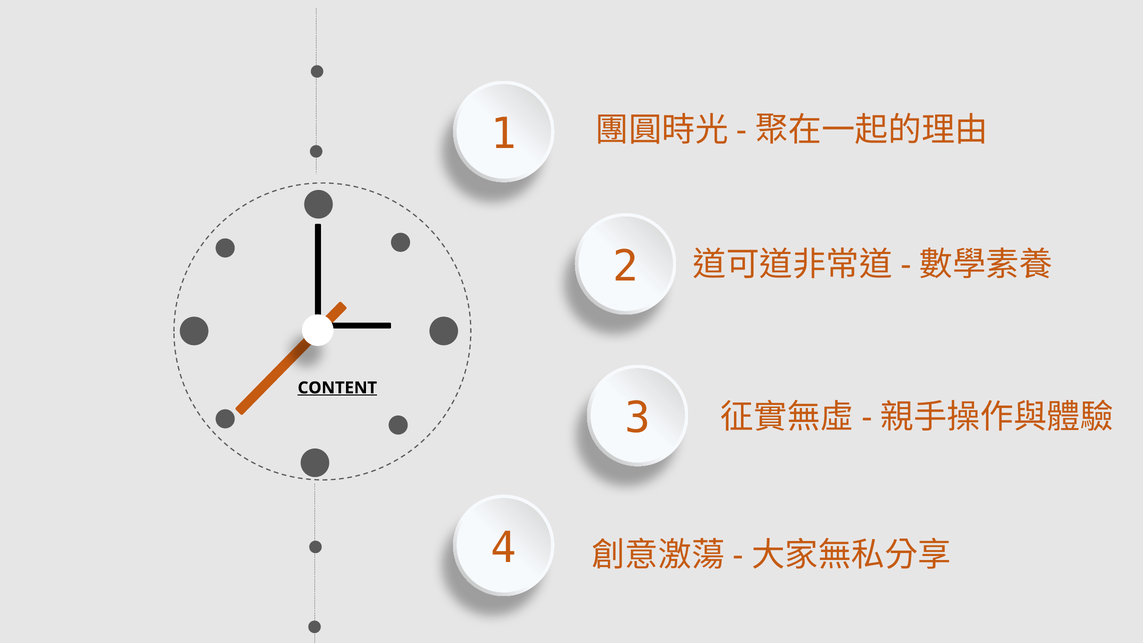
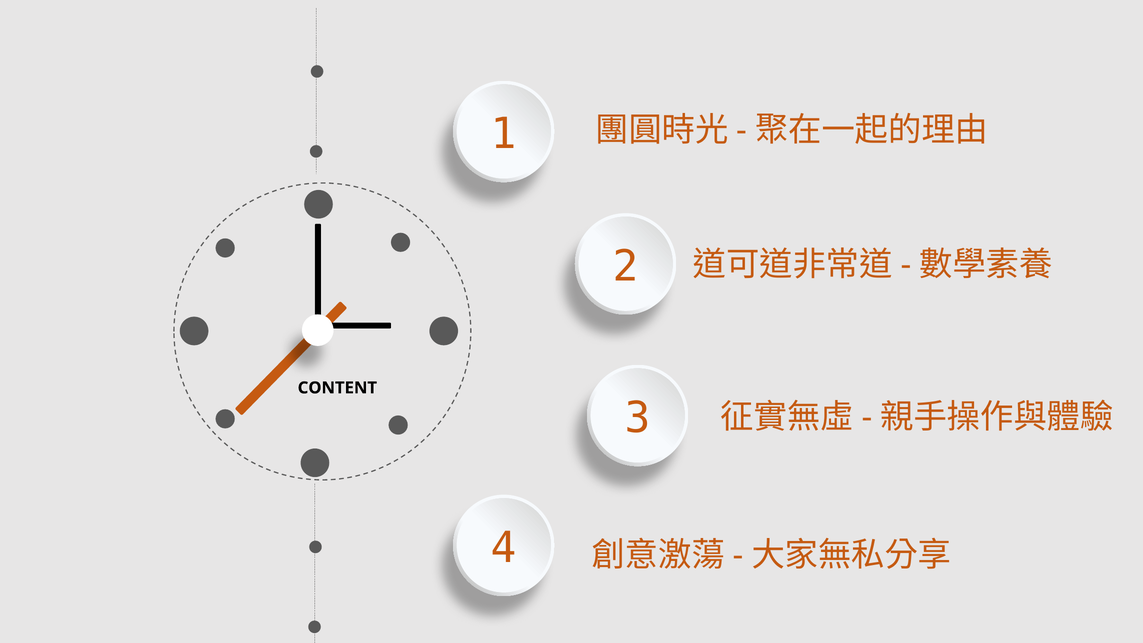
CONTENT underline: present -> none (337, 388)
